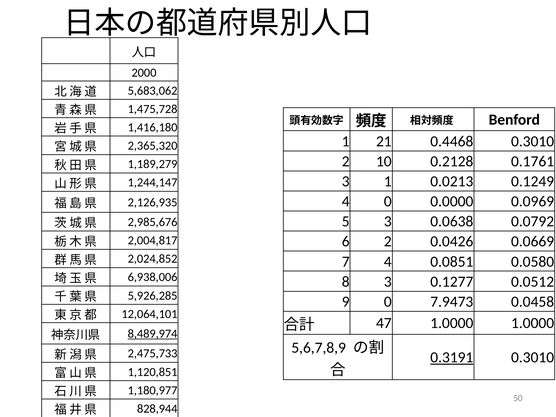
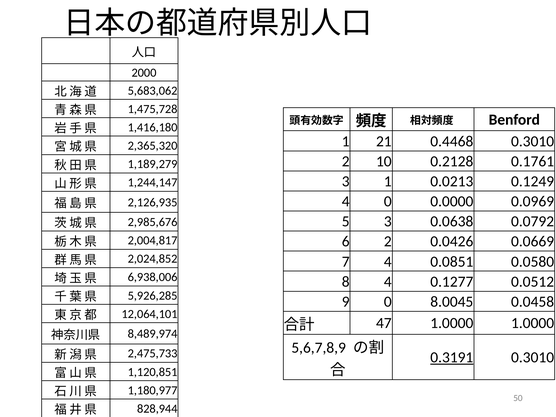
8 3: 3 -> 4 (388, 282)
7.9473: 7.9473 -> 8.0045 (452, 302)
8,489,974 underline: present -> none (153, 334)
